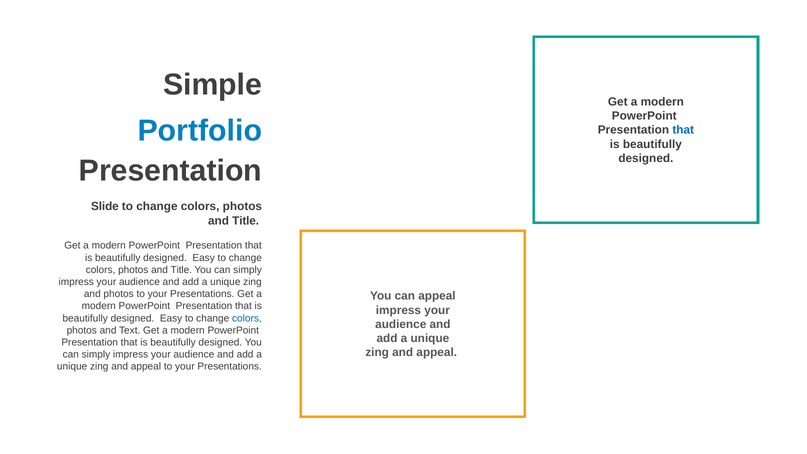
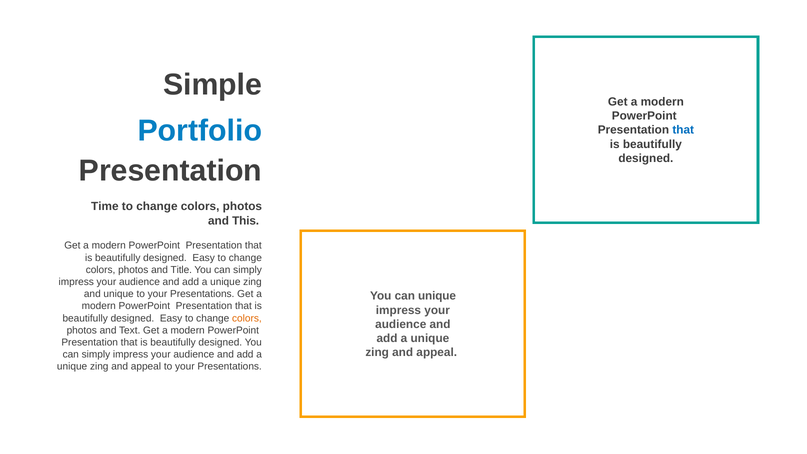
Slide: Slide -> Time (105, 206)
Title: Title -> This (246, 221)
and photos: photos -> unique (119, 294)
can appeal: appeal -> unique (437, 296)
colors colour: blue -> orange (247, 318)
